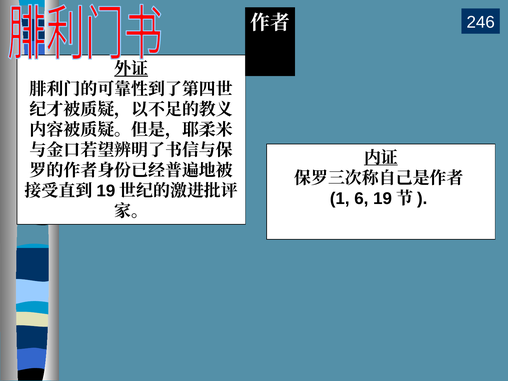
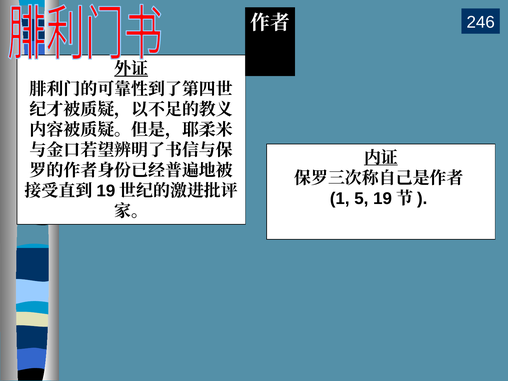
6: 6 -> 5 (361, 198)
